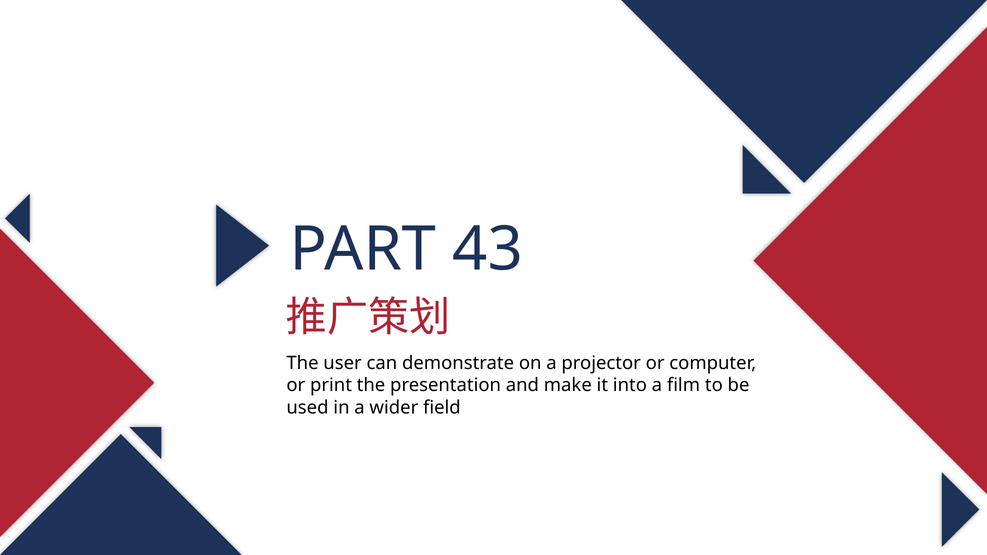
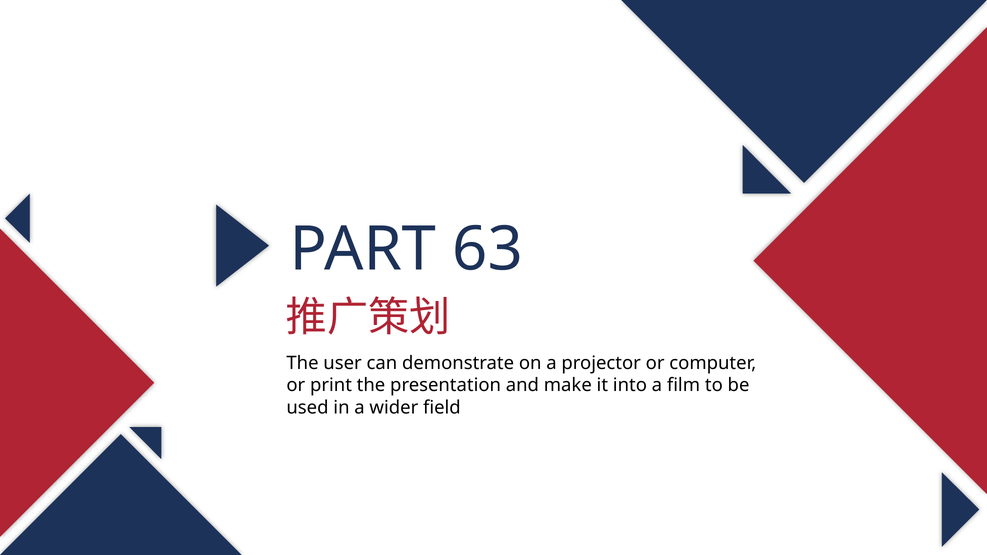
43: 43 -> 63 (488, 250)
